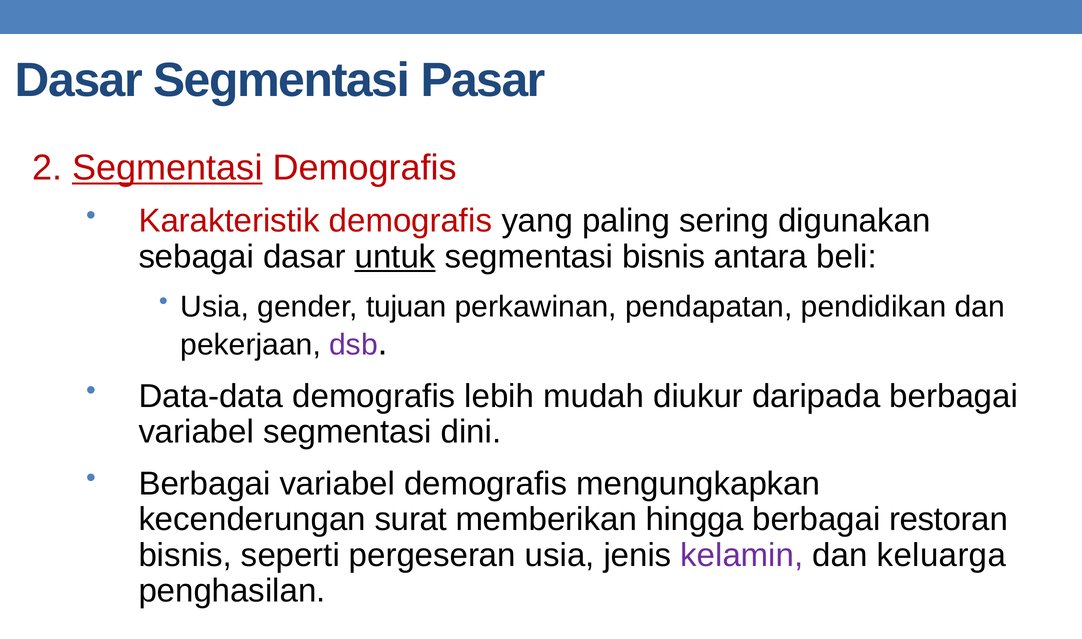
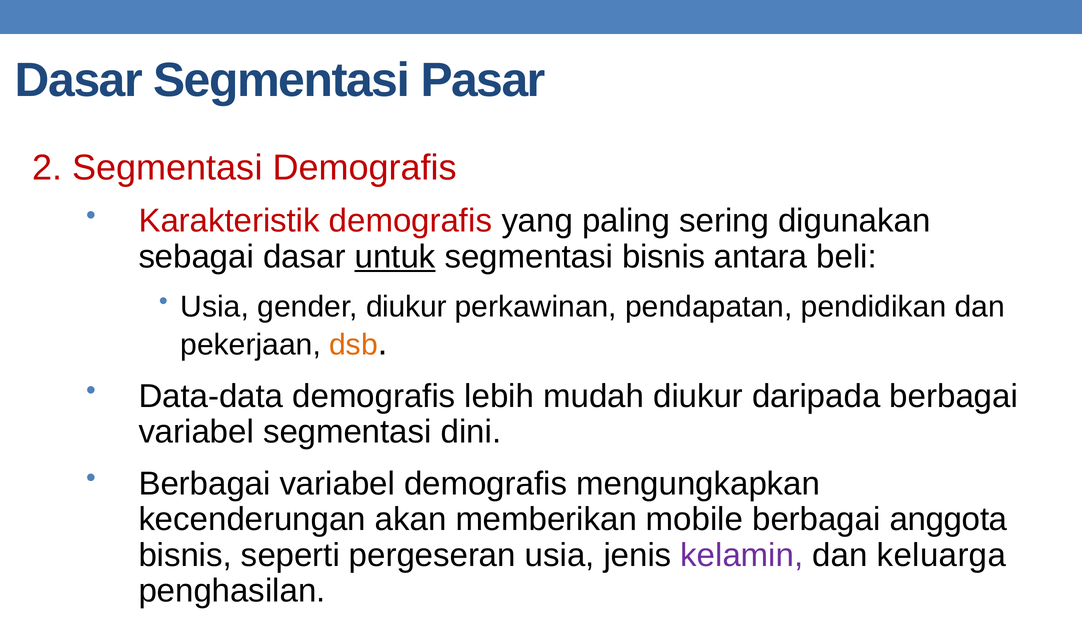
Segmentasi underline: present -> none (167, 168)
gender tujuan: tujuan -> diukur (406, 307)
dsb colour: purple -> orange (354, 345)
surat: surat -> akan (411, 519)
hingga: hingga -> mobile (695, 519)
restoran: restoran -> anggota (948, 519)
